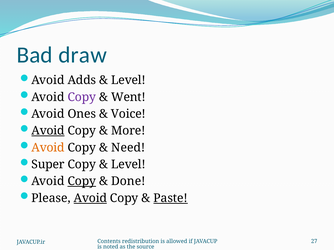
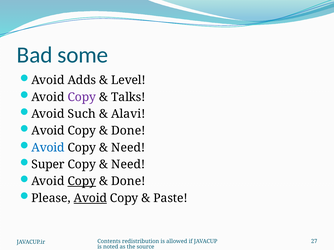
draw: draw -> some (83, 55)
Went: Went -> Talks (128, 97)
Ones: Ones -> Such (82, 114)
Voice: Voice -> Alavi (128, 114)
Avoid underline: present -> none (48, 131)
More: More -> Done (128, 131)
Avoid colour: orange -> blue (48, 148)
Level: Level -> Need (128, 165)
Paste underline: present -> none (171, 199)
